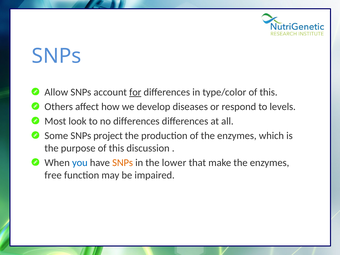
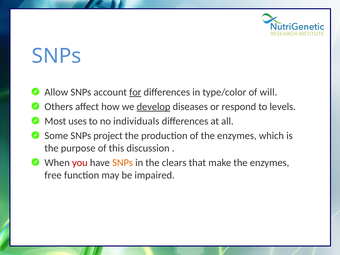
type/color of this: this -> will (269, 92)
develop underline: none -> present (153, 107)
look: look -> uses (78, 121)
no differences: differences -> individuals (136, 121)
you colour: blue -> red (80, 163)
lower: lower -> clears (174, 163)
